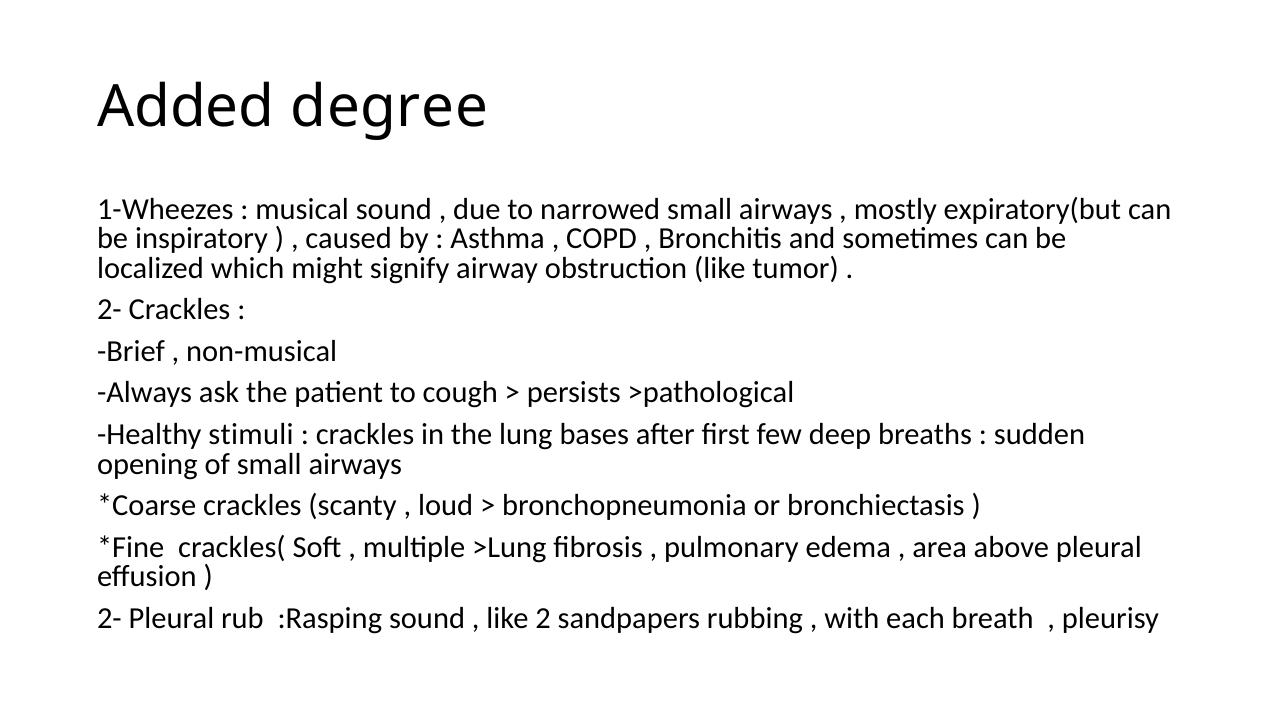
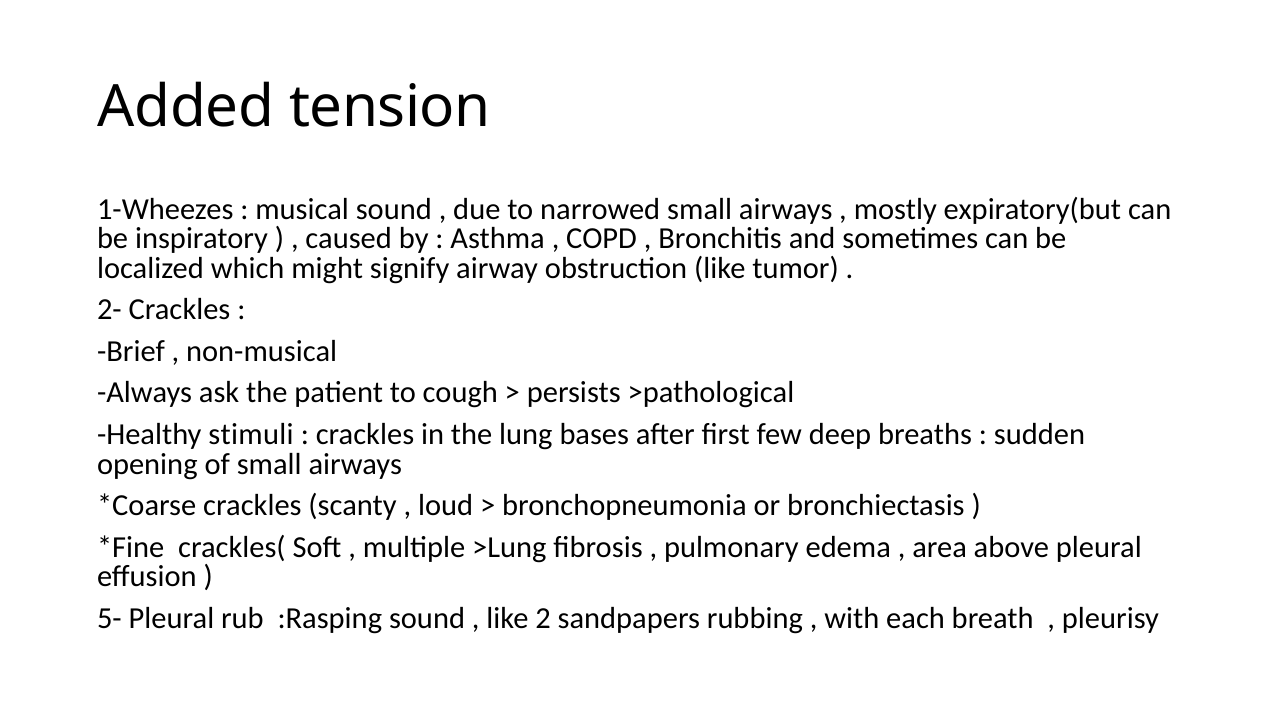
degree: degree -> tension (390, 107)
2-: 2- -> 5- (109, 618)
